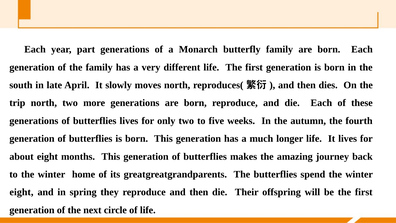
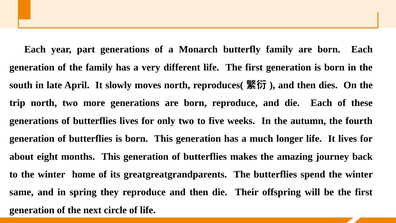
eight: eight -> same (22, 192)
